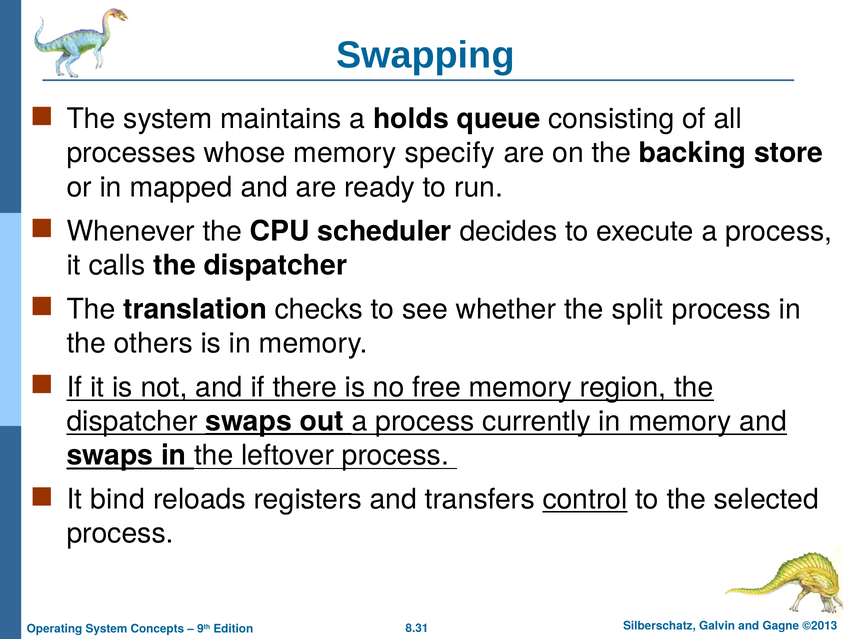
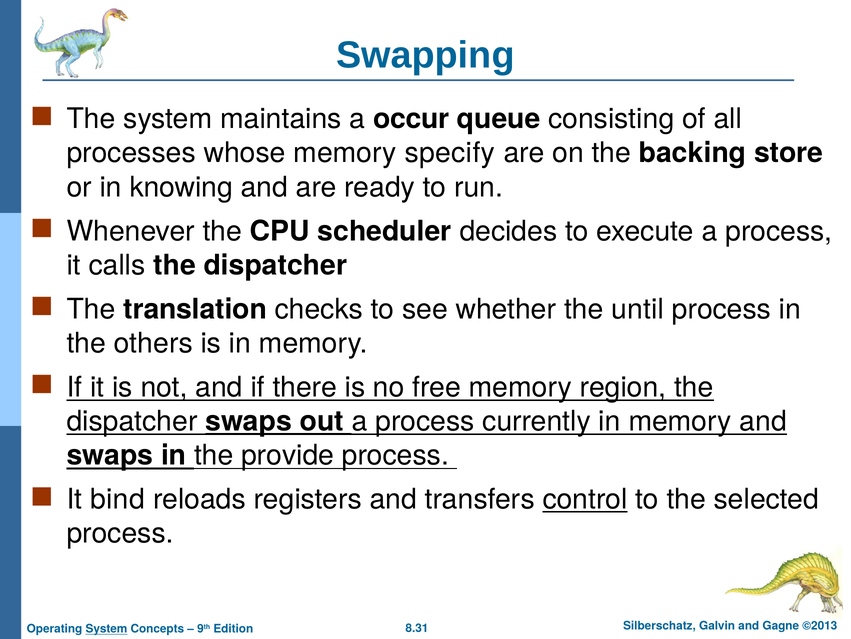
holds: holds -> occur (411, 119)
mapped: mapped -> knowing (181, 187)
split: split -> until (637, 309)
leftover: leftover -> provide (288, 455)
System underline: none -> present (106, 628)
